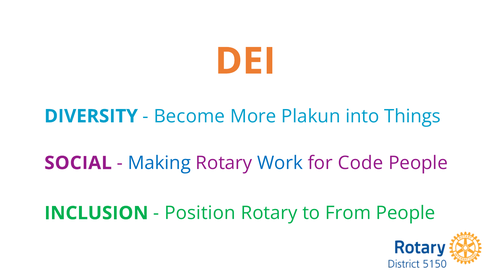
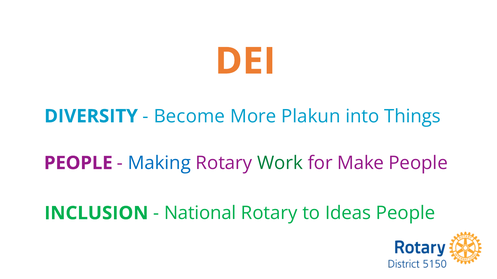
SOCIAL: SOCIAL -> PEOPLE (78, 163)
Work colour: blue -> green (280, 163)
Code: Code -> Make (361, 163)
Position: Position -> National (200, 214)
From: From -> Ideas (348, 214)
